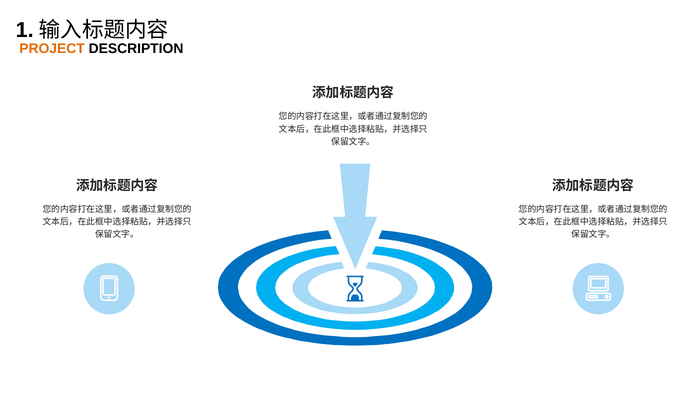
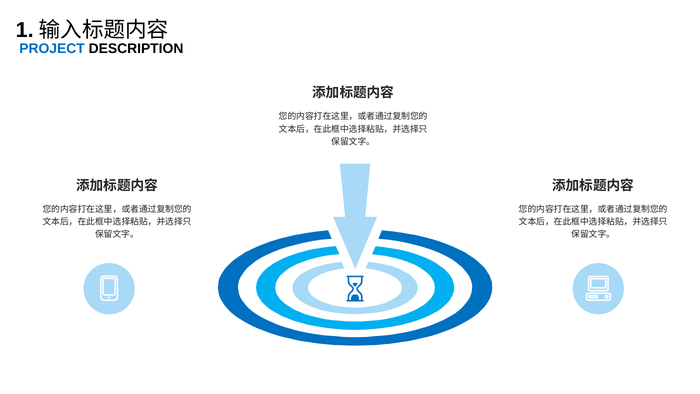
PROJECT colour: orange -> blue (52, 49)
